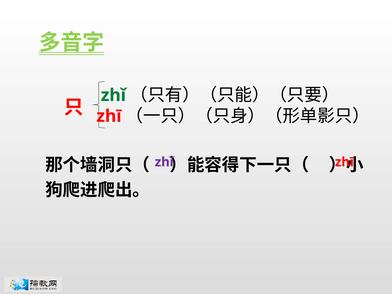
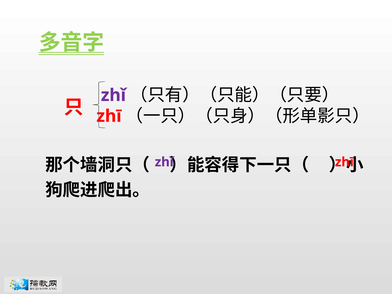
zhǐ colour: green -> purple (113, 95)
